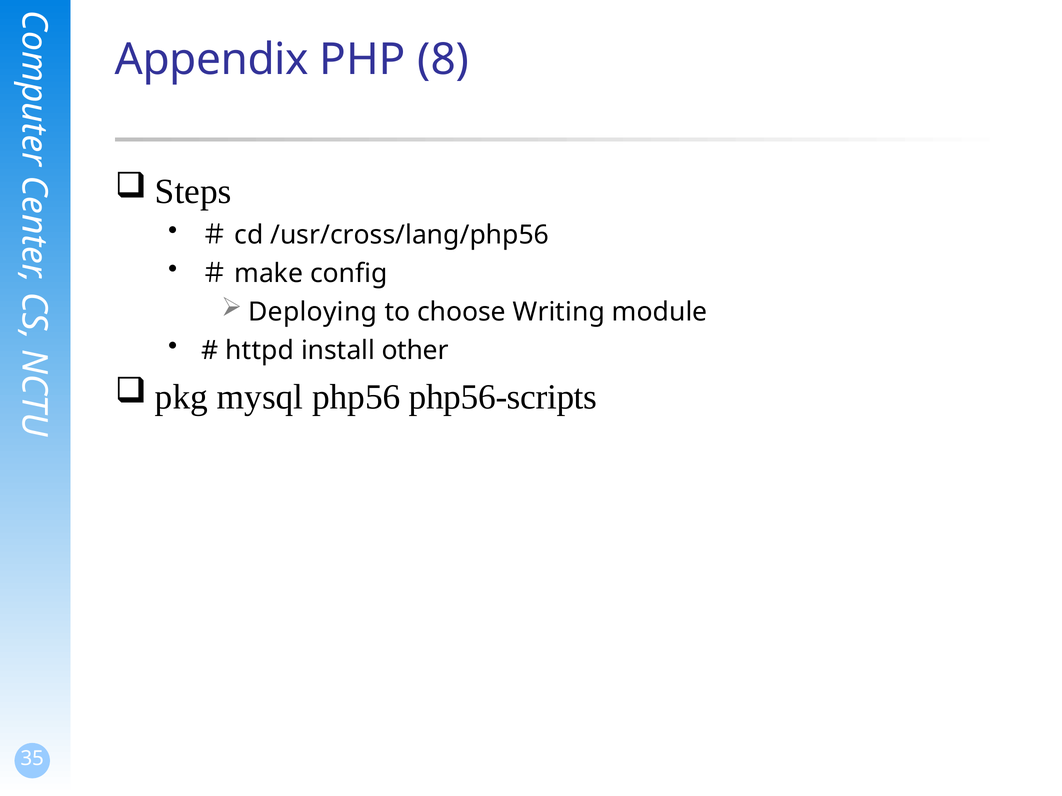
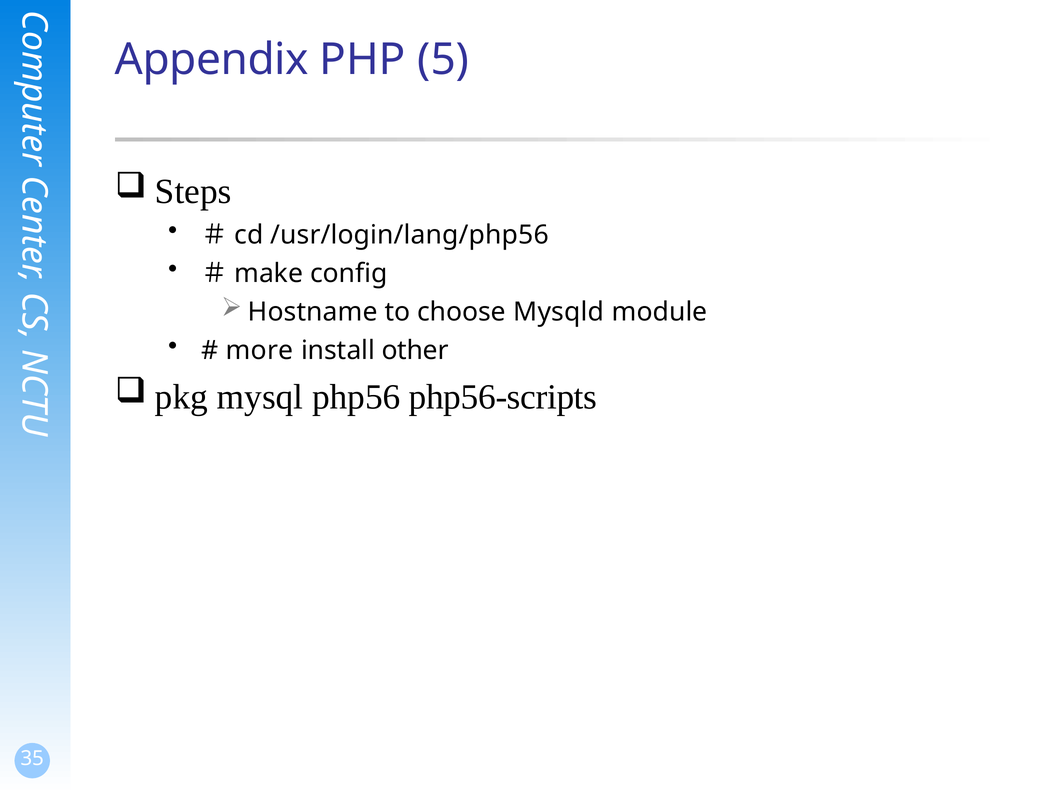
8: 8 -> 5 (443, 60)
/usr/cross/lang/php56: /usr/cross/lang/php56 -> /usr/login/lang/php56 (410, 235)
Deploying: Deploying -> Hostname (313, 312)
Writing: Writing -> Mysqld (559, 312)
httpd: httpd -> more (260, 351)
